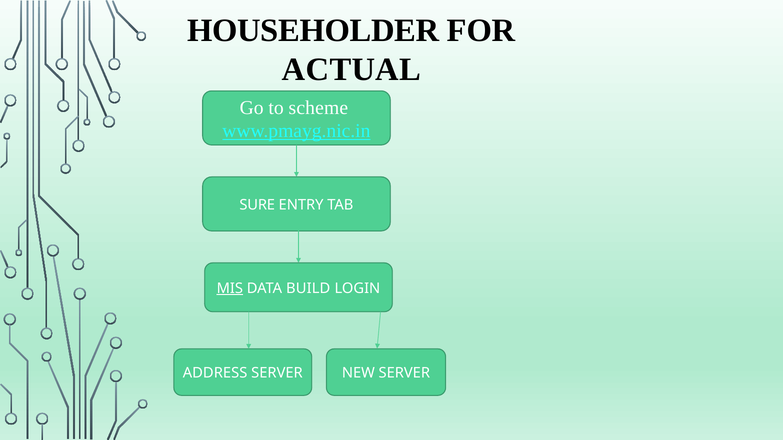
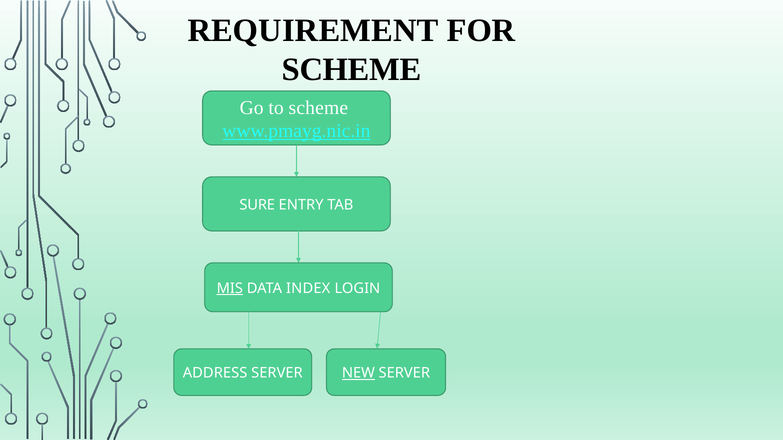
HOUSEHOLDER: HOUSEHOLDER -> REQUIREMENT (313, 31)
ACTUAL: ACTUAL -> SCHEME (352, 70)
BUILD: BUILD -> INDEX (308, 289)
NEW underline: none -> present (358, 374)
